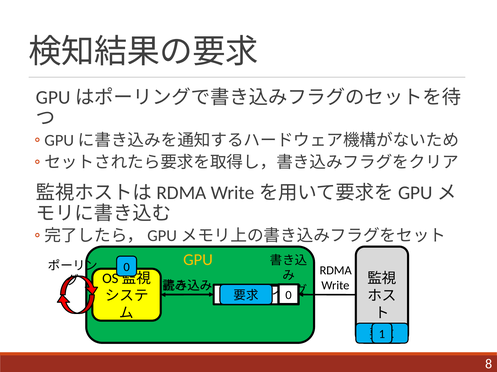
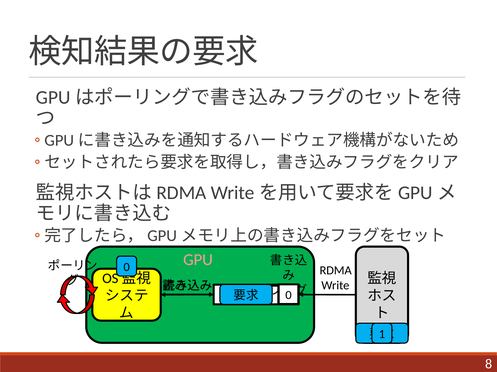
GPU colour: yellow -> pink (198, 260)
